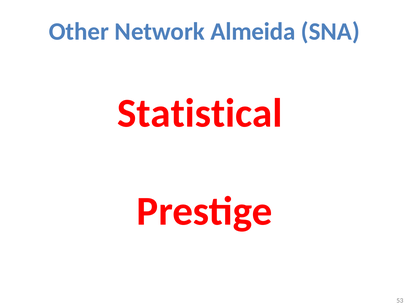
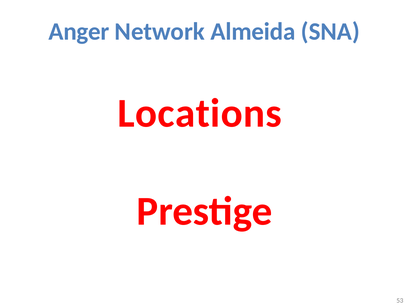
Other: Other -> Anger (79, 31)
Statistical: Statistical -> Locations (200, 113)
